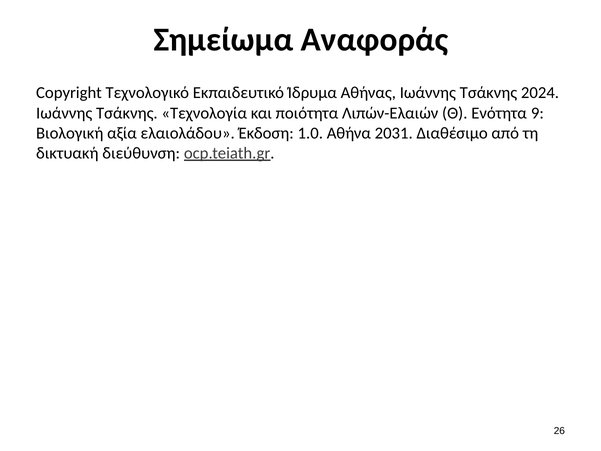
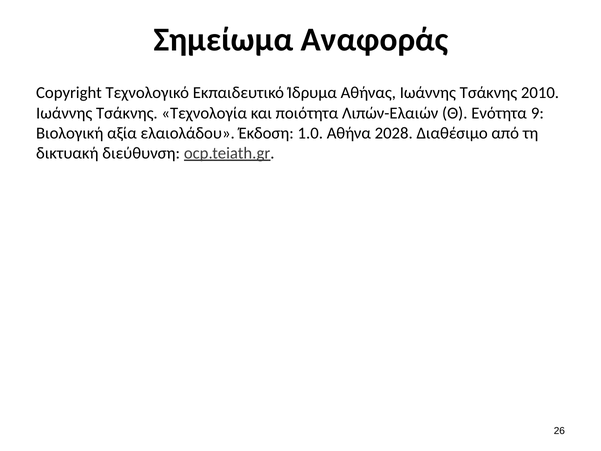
2024: 2024 -> 2010 (540, 93)
2031: 2031 -> 2028 (394, 133)
